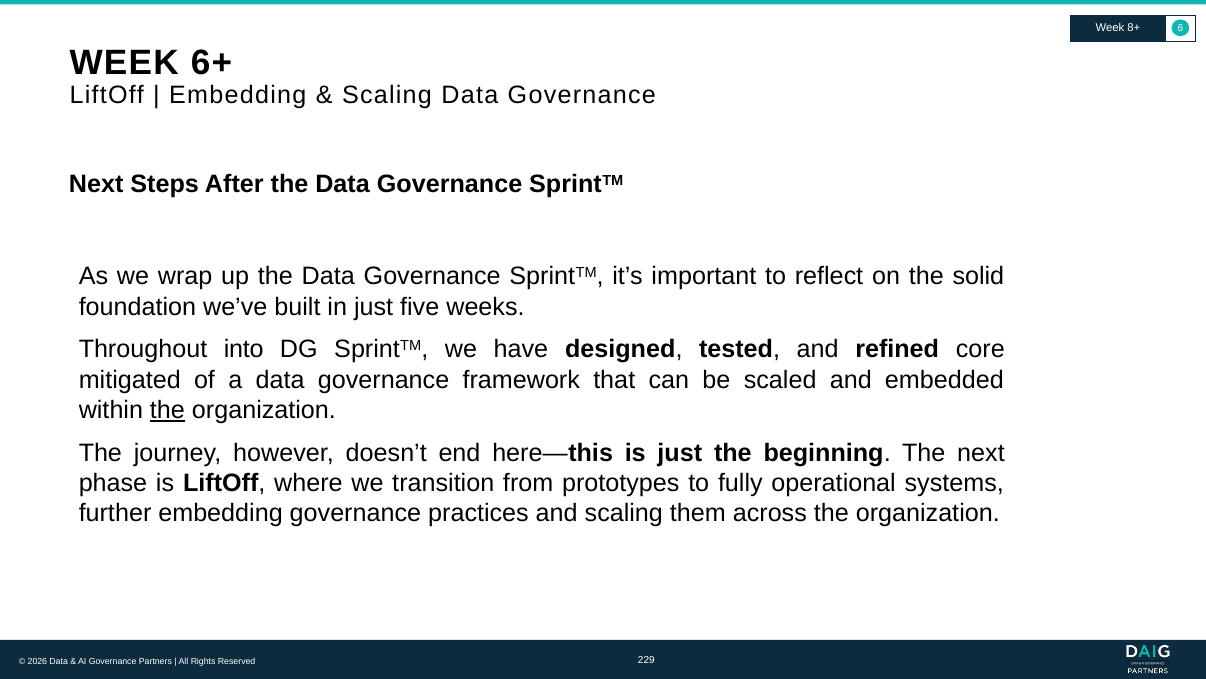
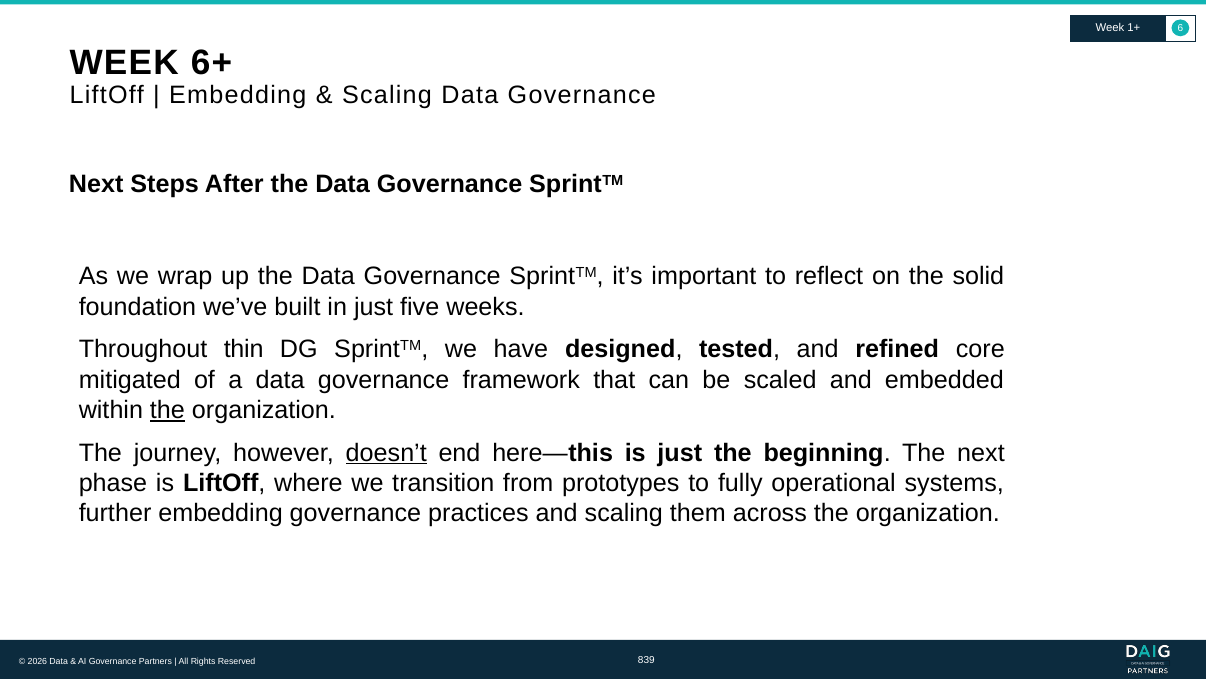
8+: 8+ -> 1+ (1134, 28)
into: into -> thin (244, 349)
doesn’t underline: none -> present (386, 452)
229: 229 -> 839 (646, 660)
